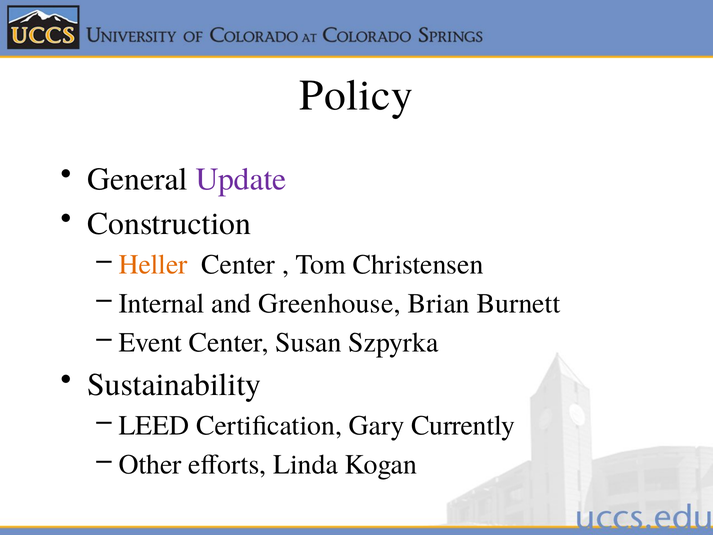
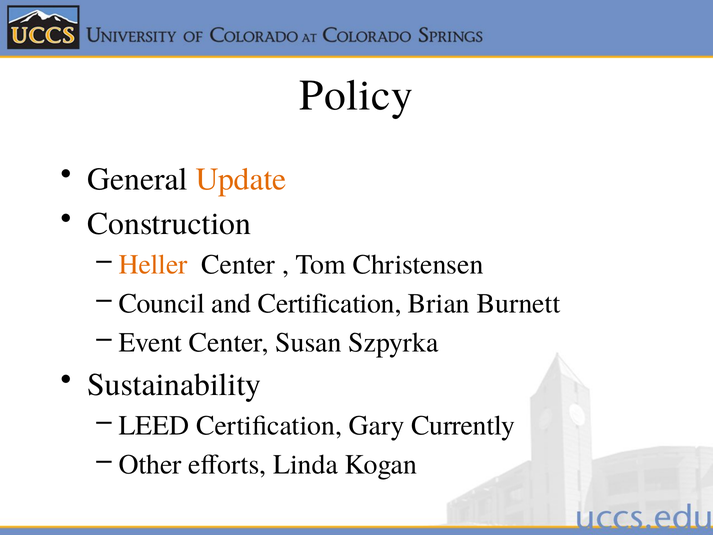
Update colour: purple -> orange (241, 179)
Internal: Internal -> Council (162, 303)
and Greenhouse: Greenhouse -> Certification (330, 303)
